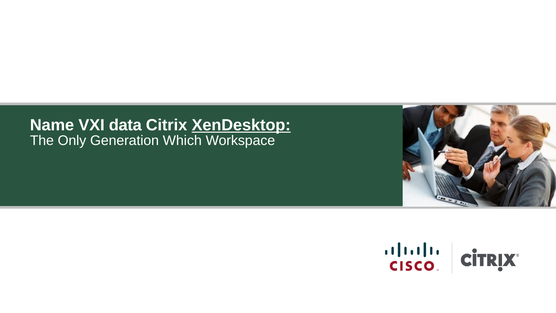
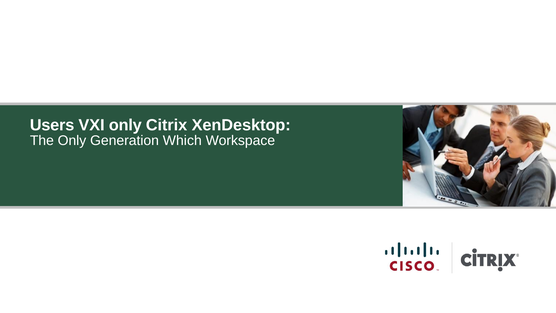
Name: Name -> Users (52, 125)
VXI data: data -> only (125, 125)
XenDesktop underline: present -> none (241, 125)
